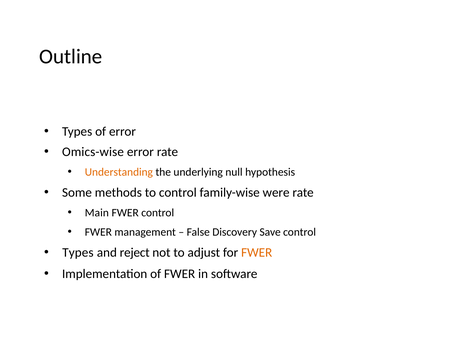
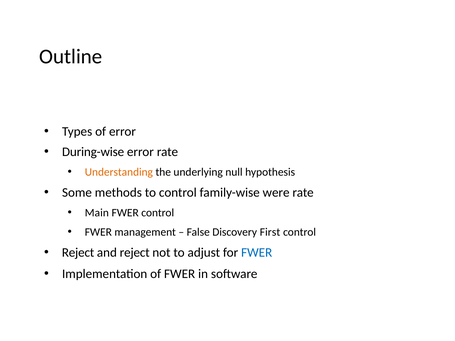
Omics-wise: Omics-wise -> During-wise (93, 152)
Save: Save -> First (270, 232)
Types: Types -> Reject (78, 253)
FWER colour: orange -> blue (257, 253)
